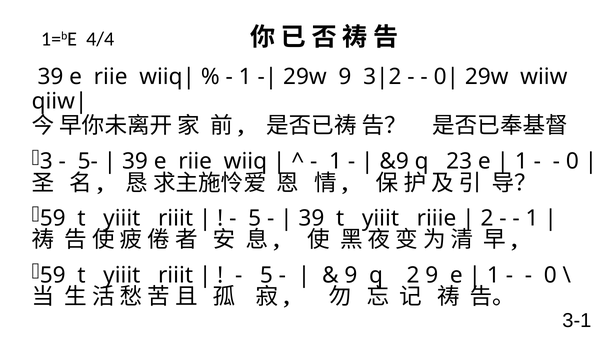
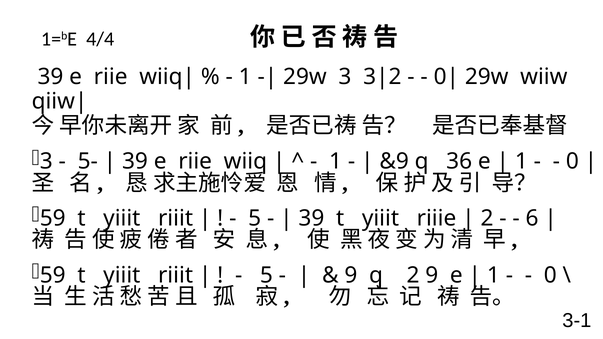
29w 9: 9 -> 3 (345, 77)
23: 23 -> 36 (459, 161)
1: 1 -> 6 (532, 218)
